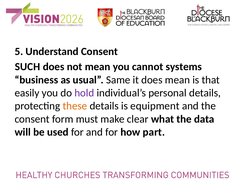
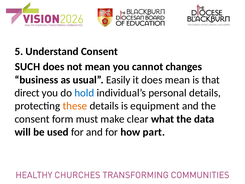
systems: systems -> changes (184, 67)
Same: Same -> Easily (118, 80)
easily: easily -> direct (27, 93)
hold colour: purple -> blue (84, 93)
